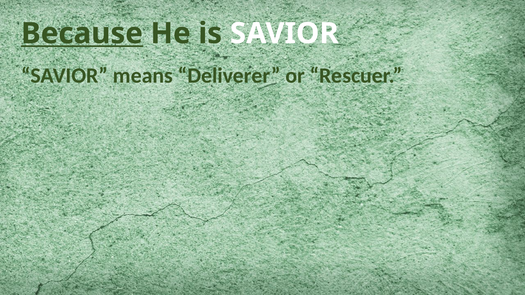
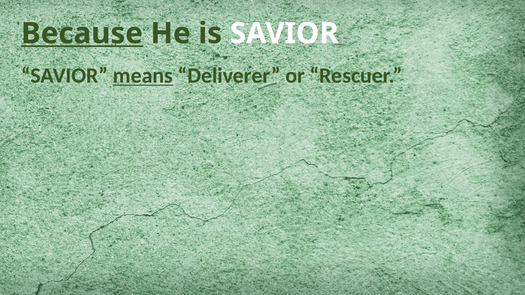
means underline: none -> present (143, 76)
